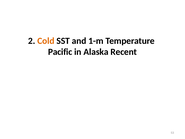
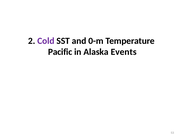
Cold colour: orange -> purple (46, 41)
1-m: 1-m -> 0-m (96, 41)
Recent: Recent -> Events (124, 52)
